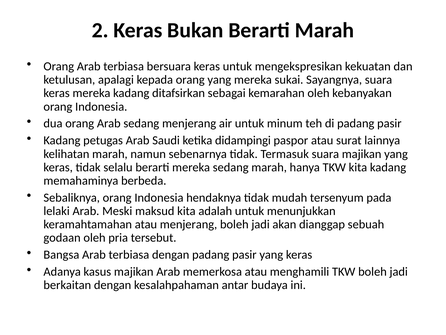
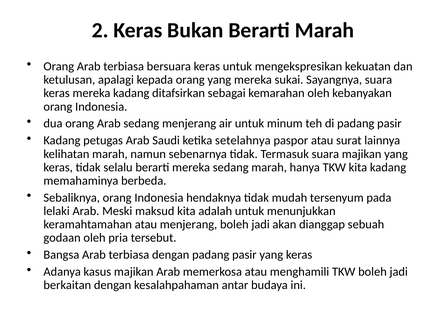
didampingi: didampingi -> setelahnya (243, 140)
